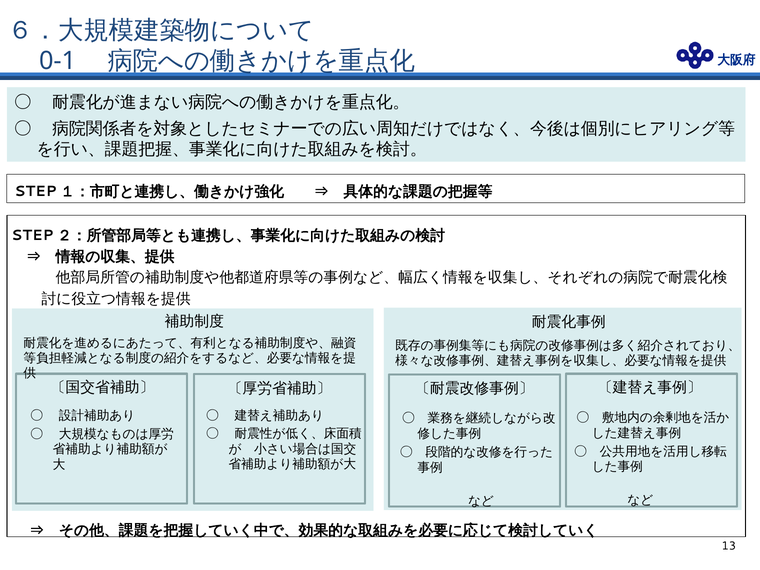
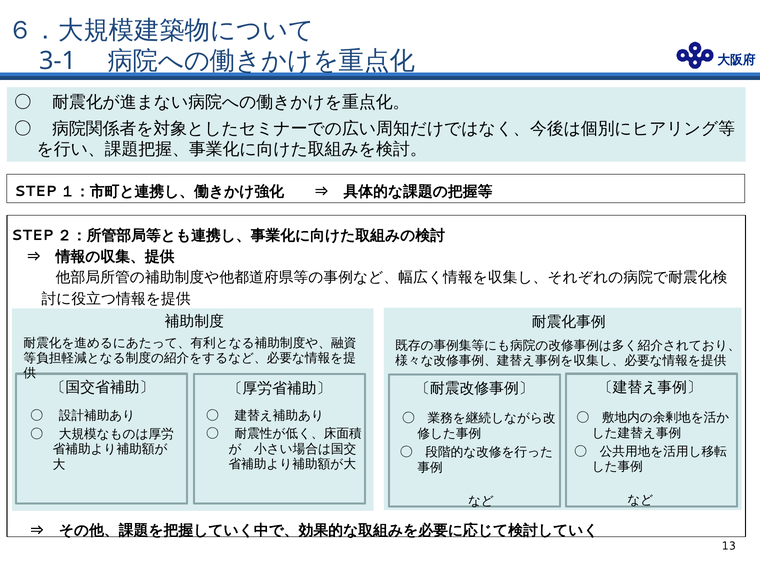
0-1: 0-1 -> 3-1 (58, 61)
